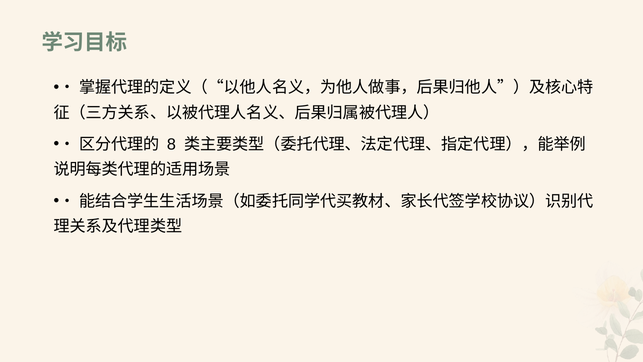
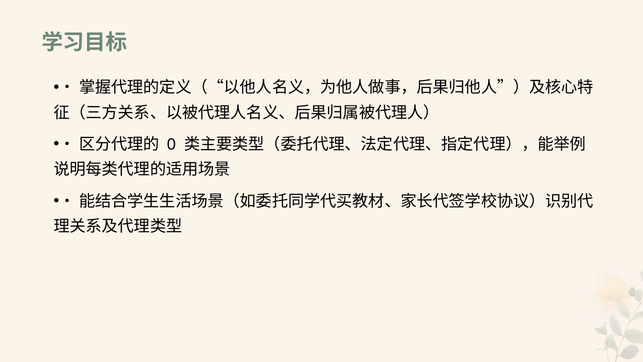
8: 8 -> 0 (171, 144)
